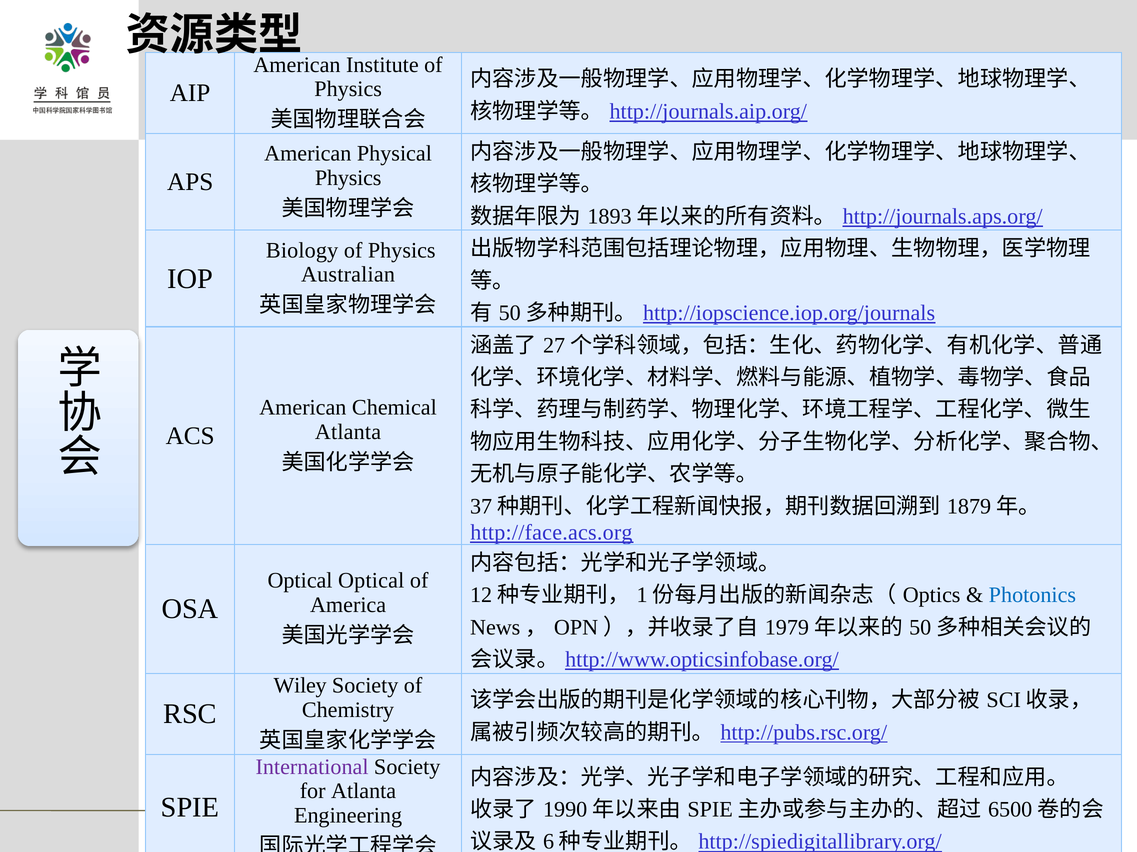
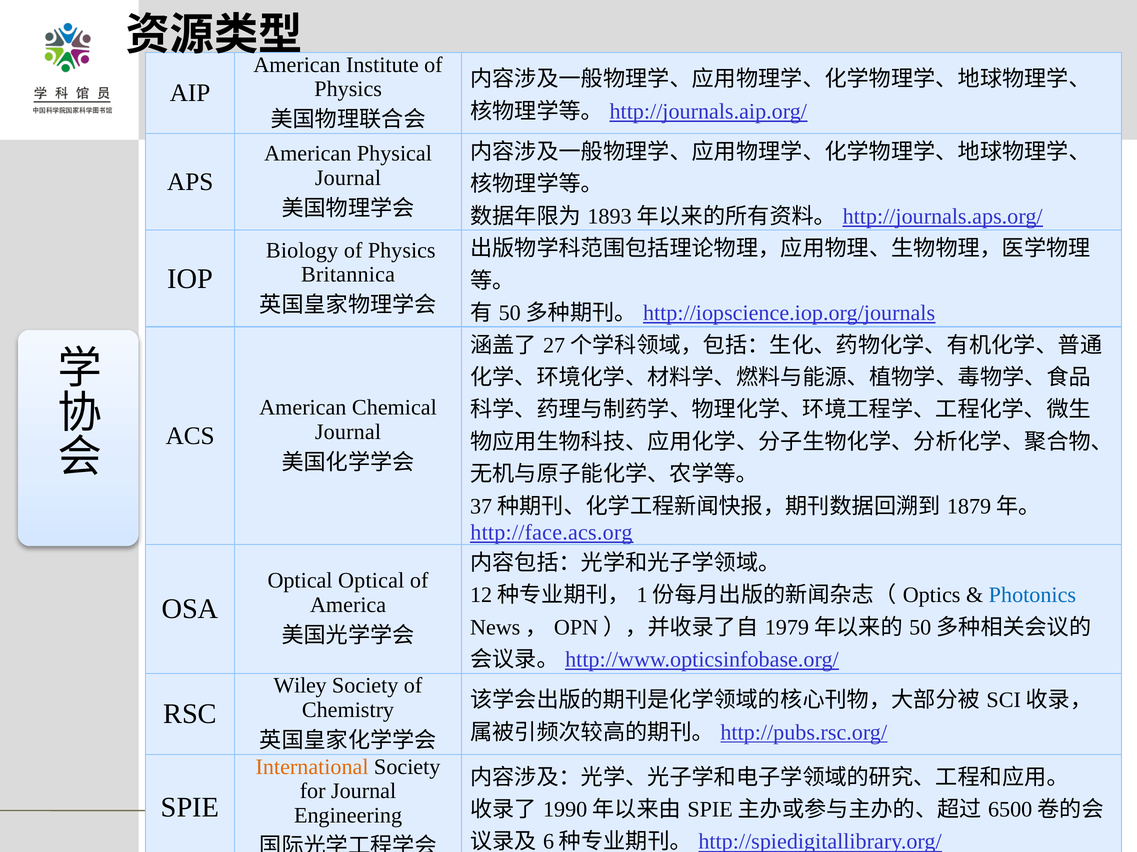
Physics: Physics -> Journal (348, 178)
Australian: Australian -> Britannica (348, 275)
Atlanta: Atlanta -> Journal (348, 432)
International colour: purple -> orange (312, 767)
for Atlanta: Atlanta -> Journal (364, 792)
